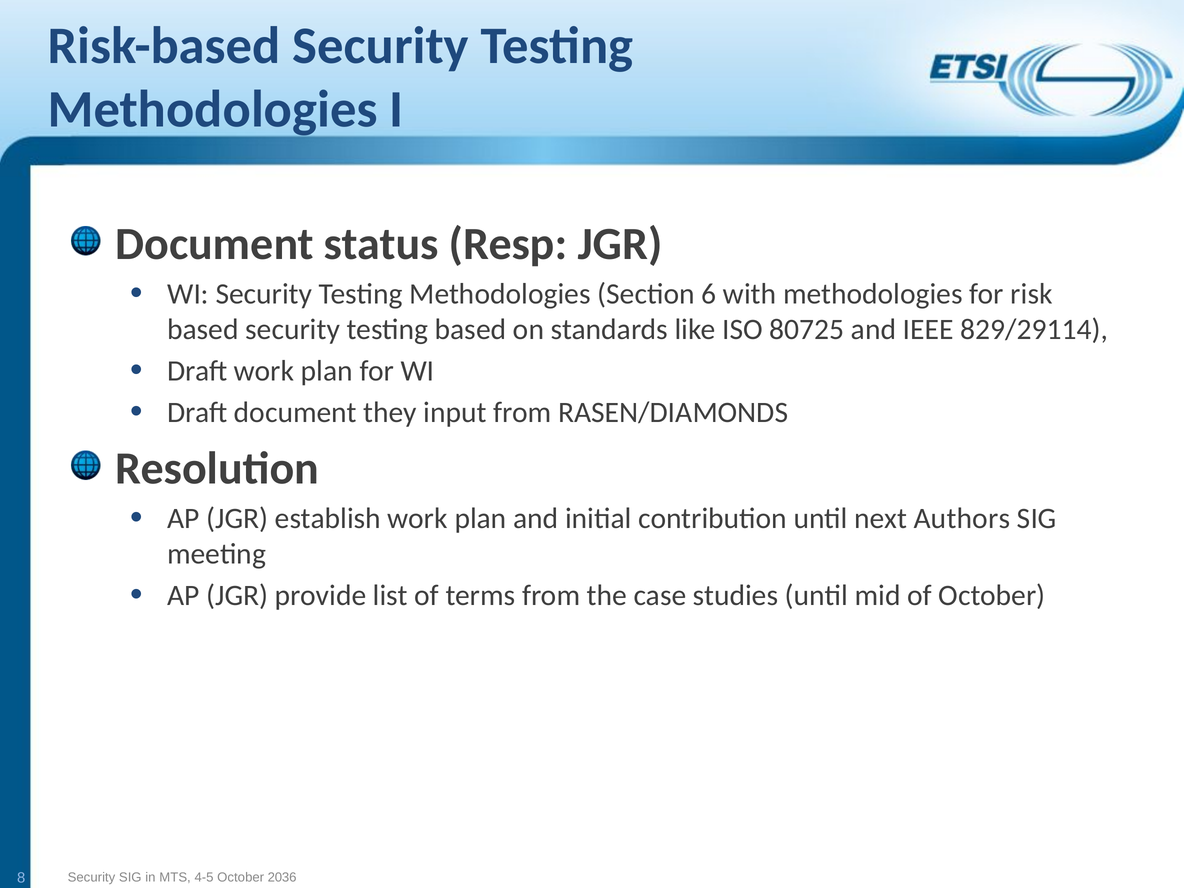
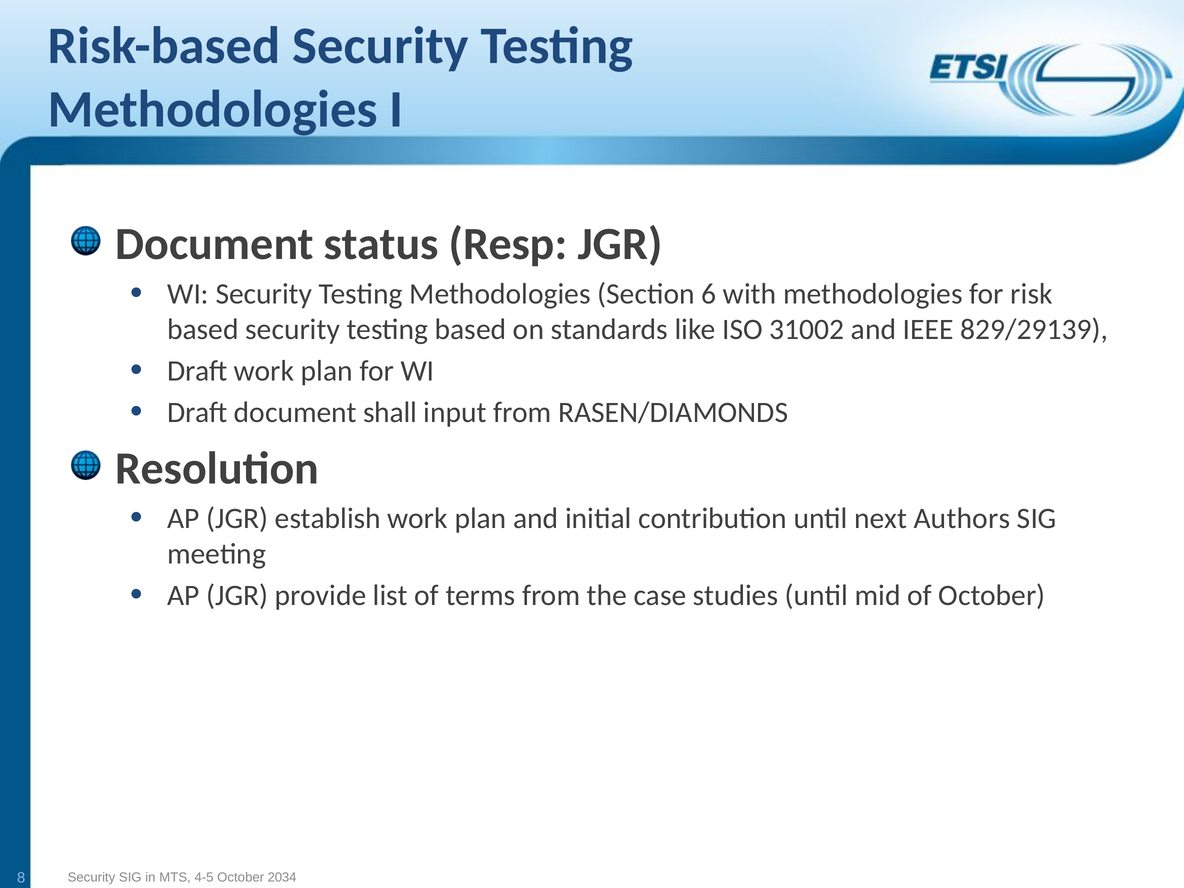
80725: 80725 -> 31002 (807, 330)
829/29114: 829/29114 -> 829/29139 (1034, 330)
they: they -> shall (390, 413)
2036: 2036 -> 2034 (282, 878)
